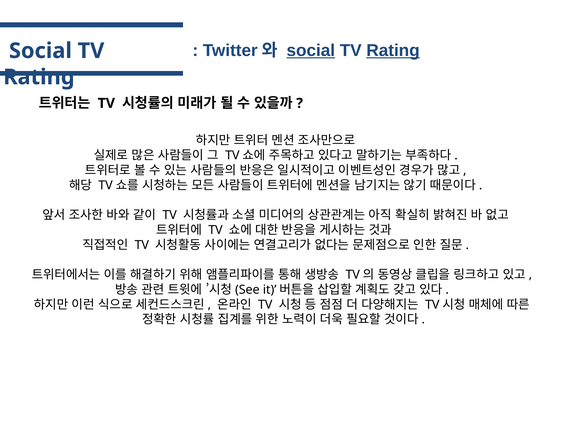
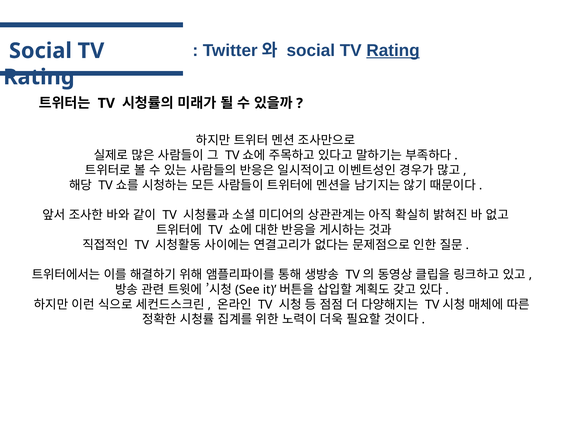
social underline: present -> none (311, 51)
